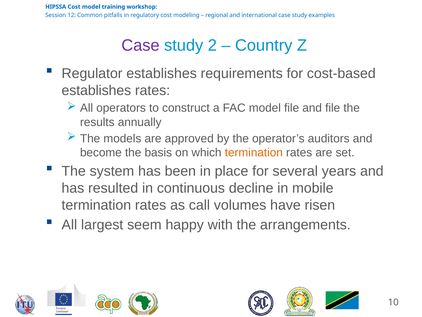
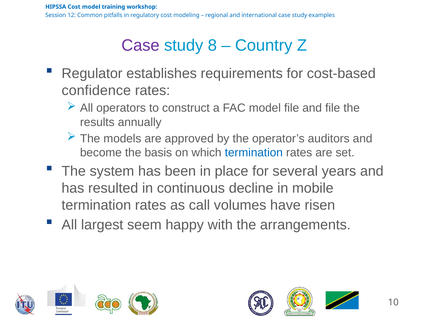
2: 2 -> 8 (212, 45)
establishes: establishes -> confidence (96, 90)
termination colour: orange -> blue (254, 153)
